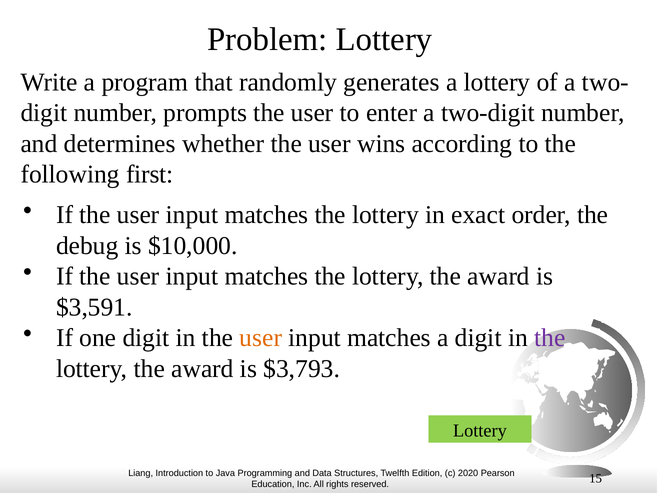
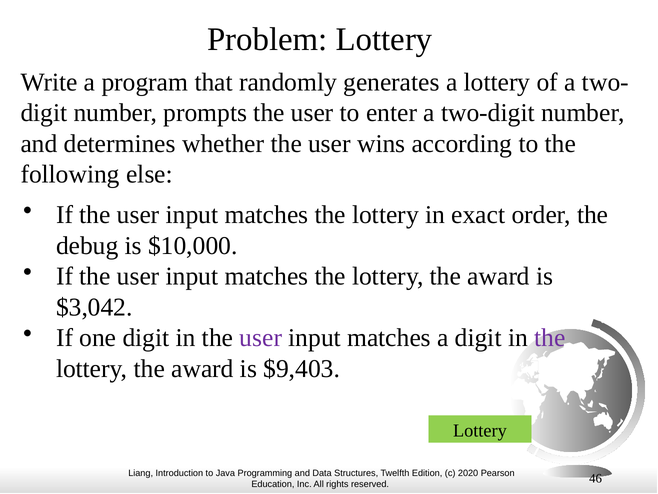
first: first -> else (150, 174)
$3,591: $3,591 -> $3,042 (94, 307)
user colour: orange -> purple (261, 337)
$3,793: $3,793 -> $9,403 (302, 368)
15: 15 -> 46 (596, 478)
